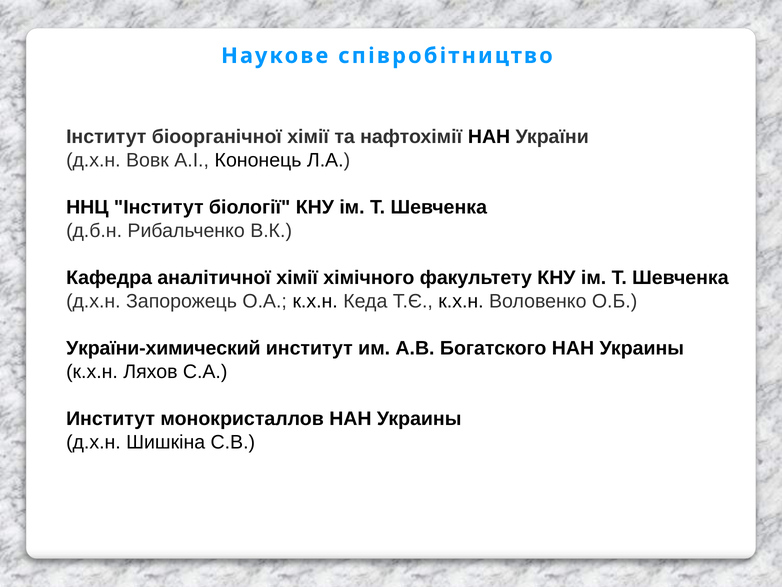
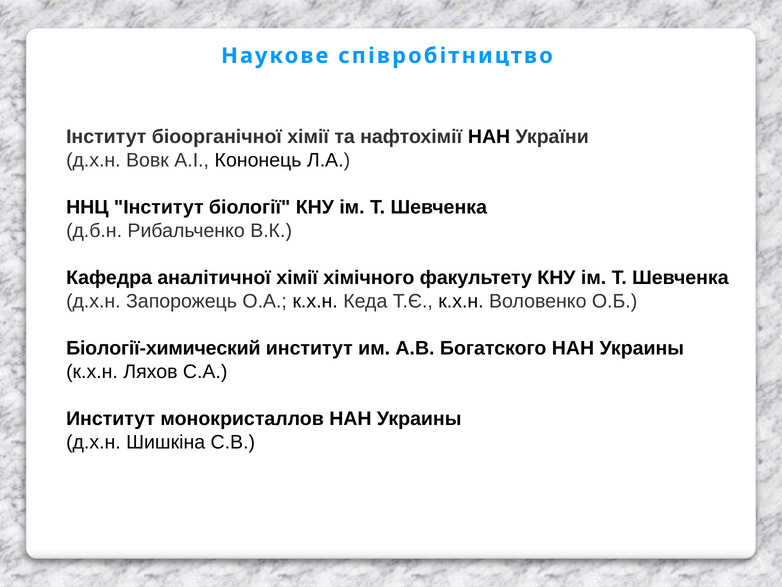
України-химический: України-химический -> Біології-химический (163, 348)
